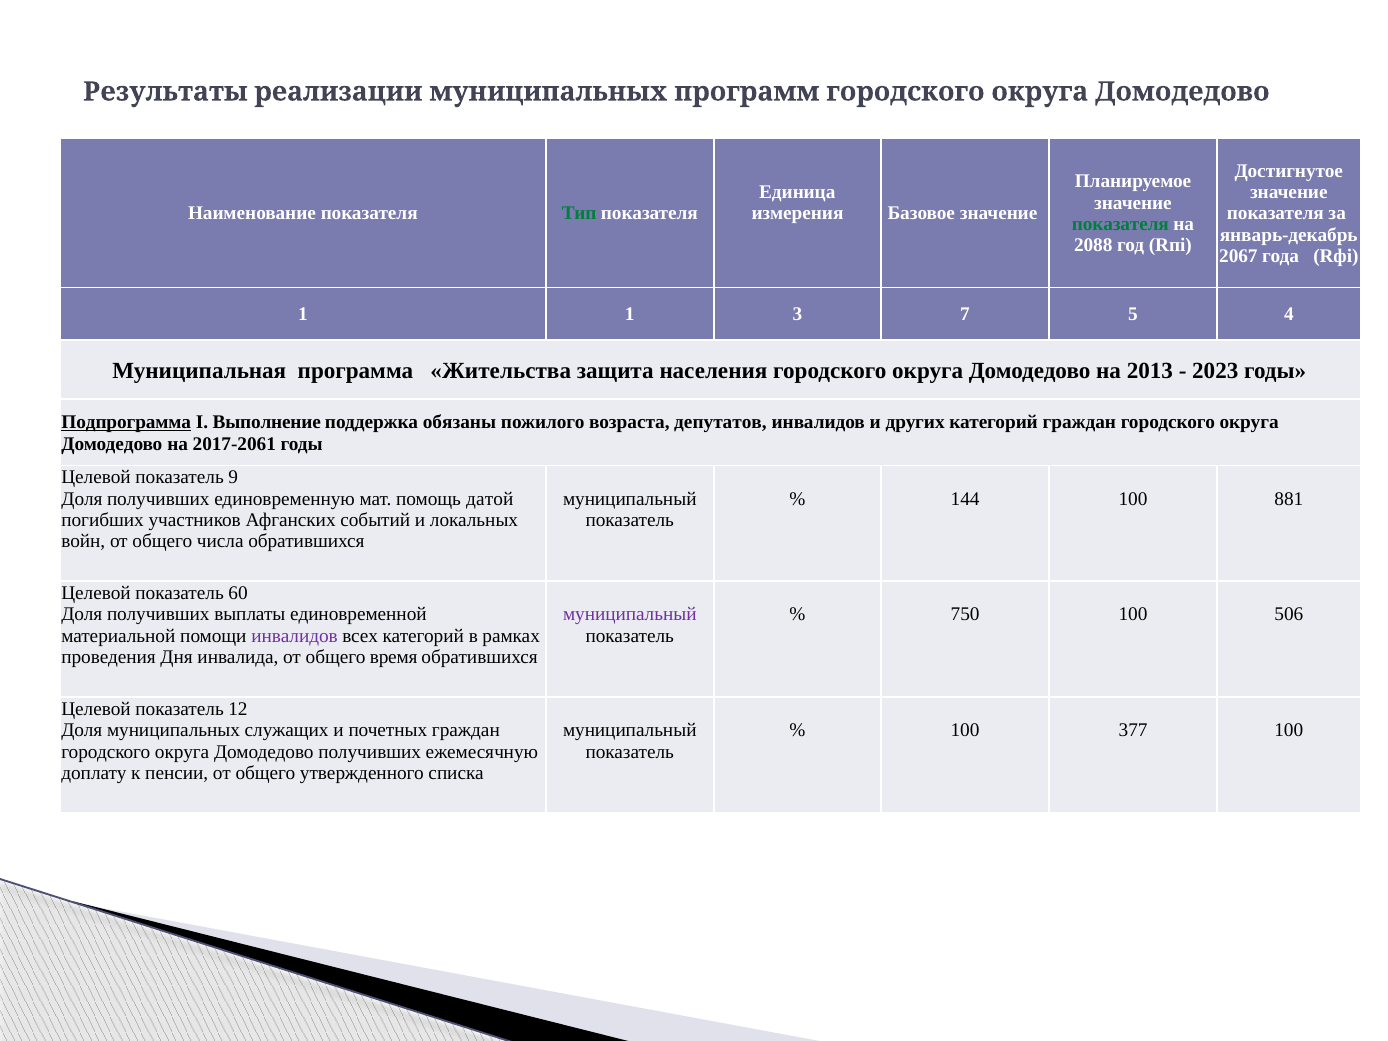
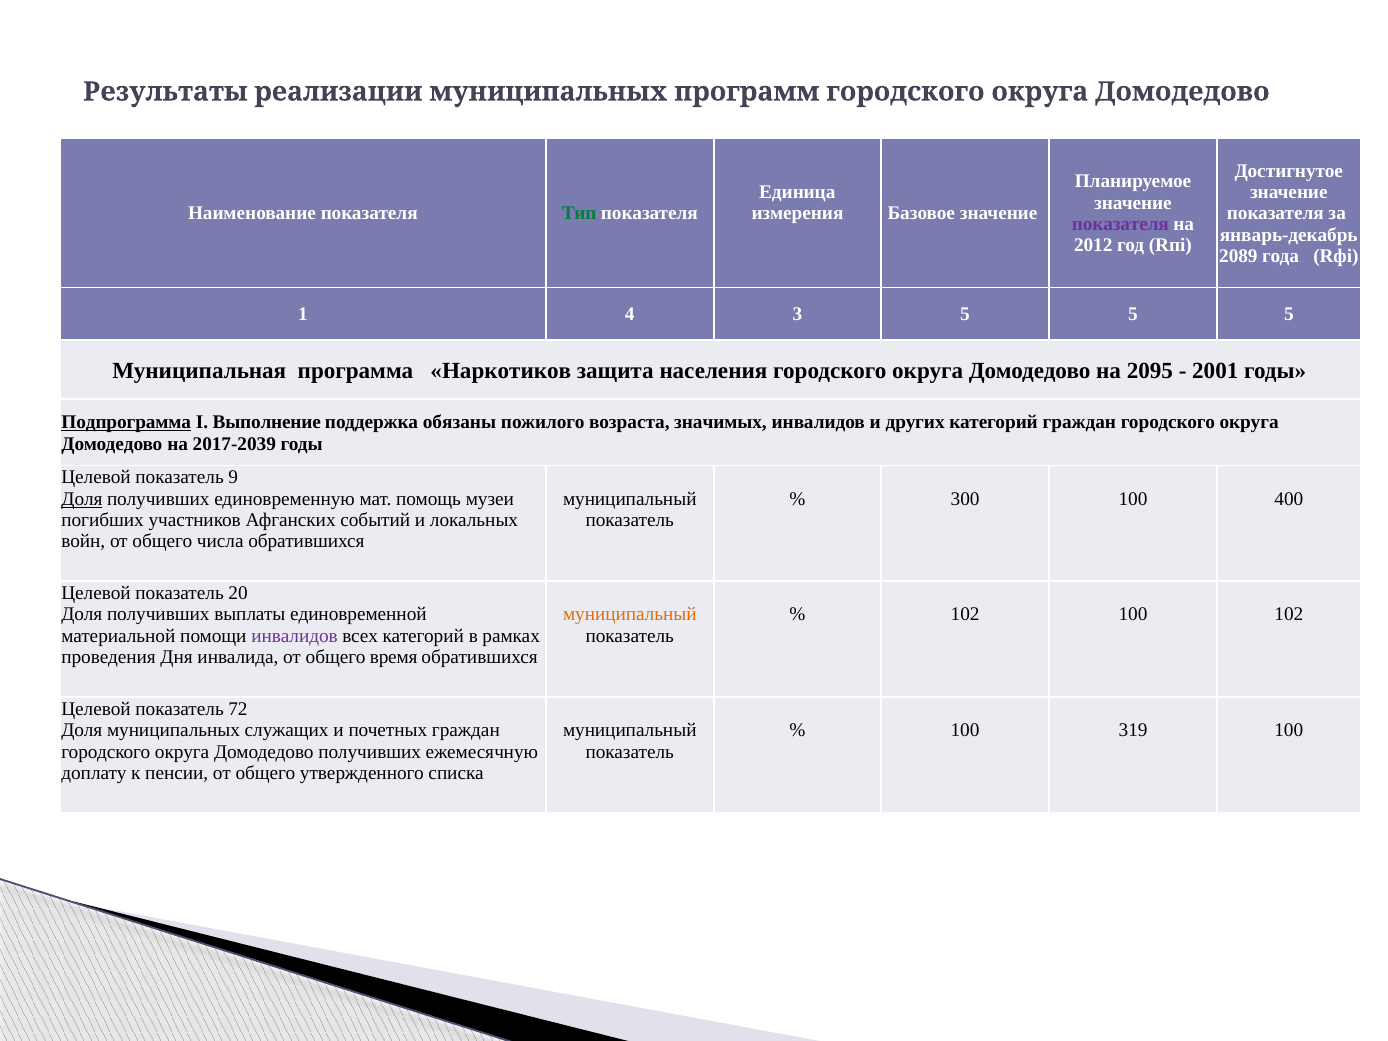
показателя colour: green -> purple (1120, 224)
2088: 2088 -> 2012 (1093, 245)
2067: 2067 -> 2089 (1238, 256)
1 1: 1 -> 4 (630, 315)
3 7: 7 -> 5 (965, 315)
4: 4 -> 5 (1289, 315)
Жительства: Жительства -> Наркотиков (501, 370)
2013: 2013 -> 2095 (1150, 370)
2023: 2023 -> 2001 (1215, 370)
депутатов: депутатов -> значимых (721, 422)
2017-2061: 2017-2061 -> 2017-2039 (234, 444)
Доля underline: none -> present (82, 499)
датой: датой -> музеи (490, 499)
144: 144 -> 300 (965, 499)
881: 881 -> 400 (1289, 499)
60: 60 -> 20 (238, 593)
муниципальный colour: purple -> orange (630, 615)
750: 750 -> 102 (965, 615)
100 506: 506 -> 102 (1289, 615)
12: 12 -> 72 (238, 709)
377: 377 -> 319 (1133, 730)
